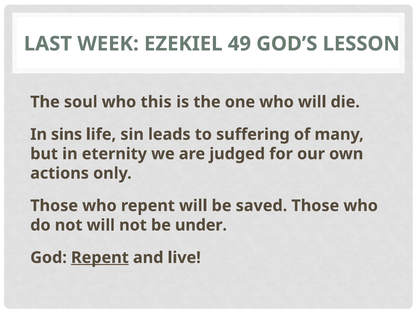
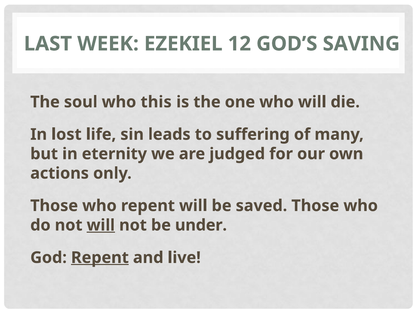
49: 49 -> 12 (239, 44)
LESSON: LESSON -> SAVING (361, 44)
sins: sins -> lost (66, 134)
will underline: none -> present (101, 225)
